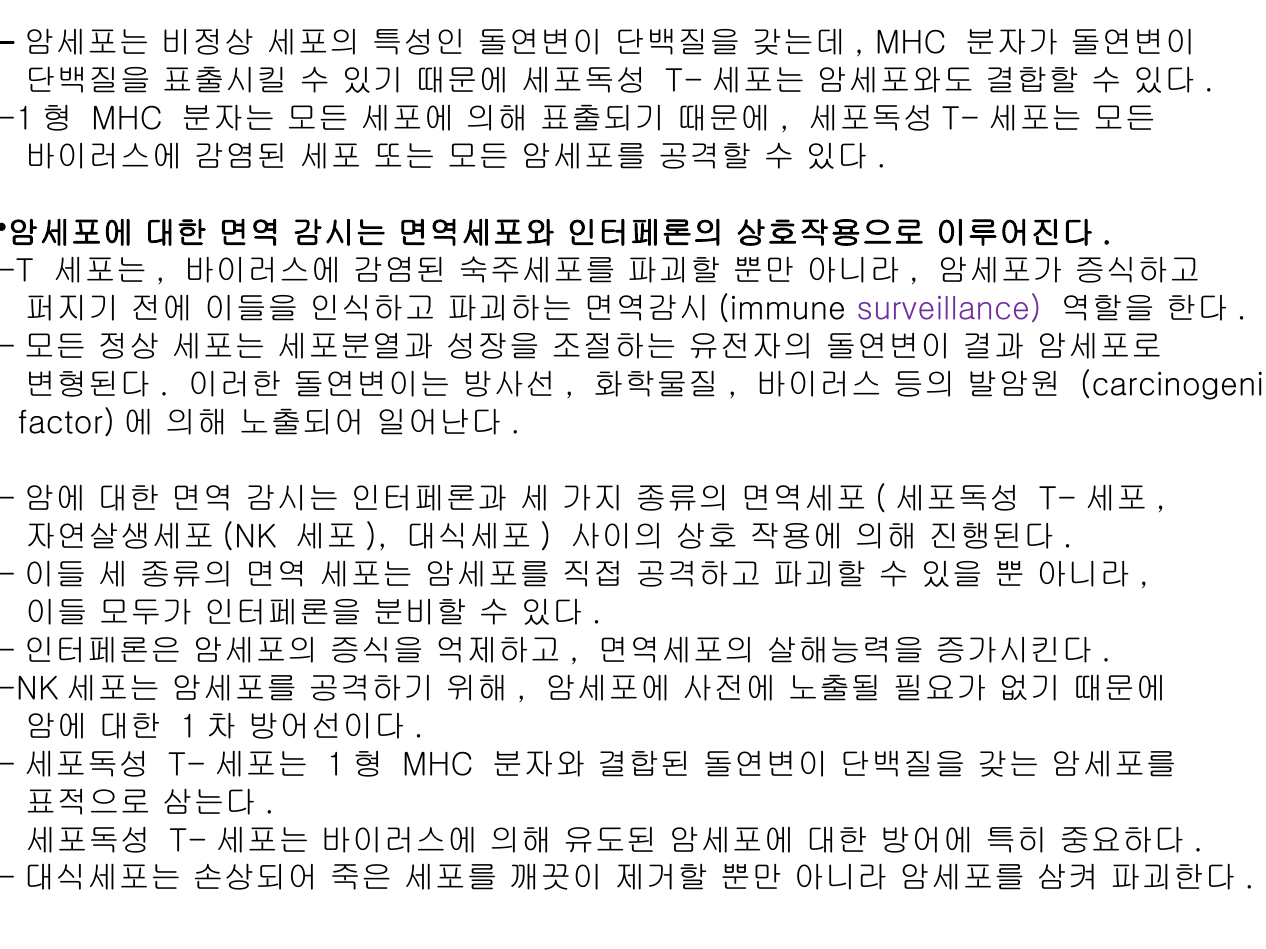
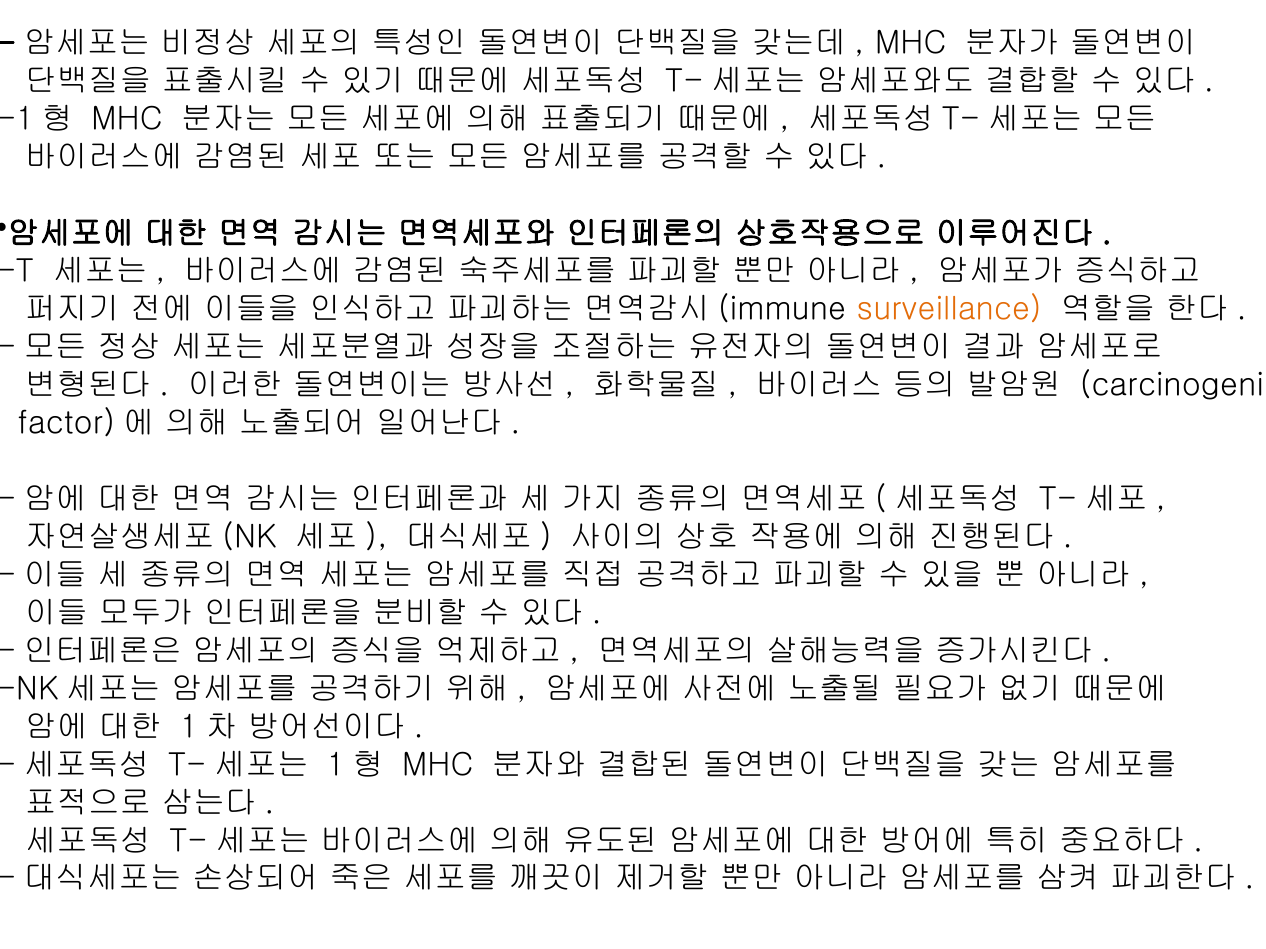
surveillance colour: purple -> orange (949, 309)
